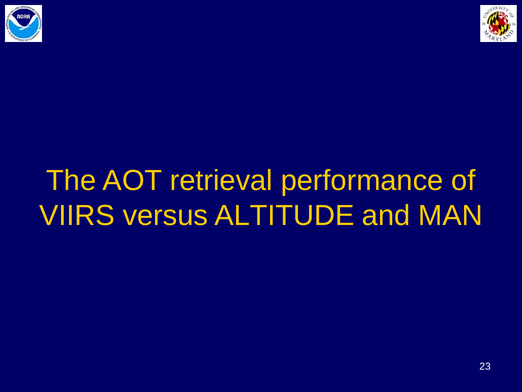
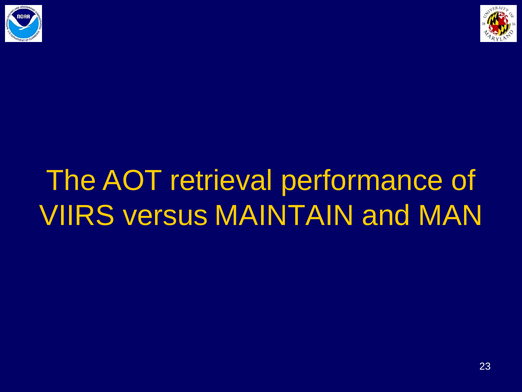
ALTITUDE: ALTITUDE -> MAINTAIN (284, 215)
